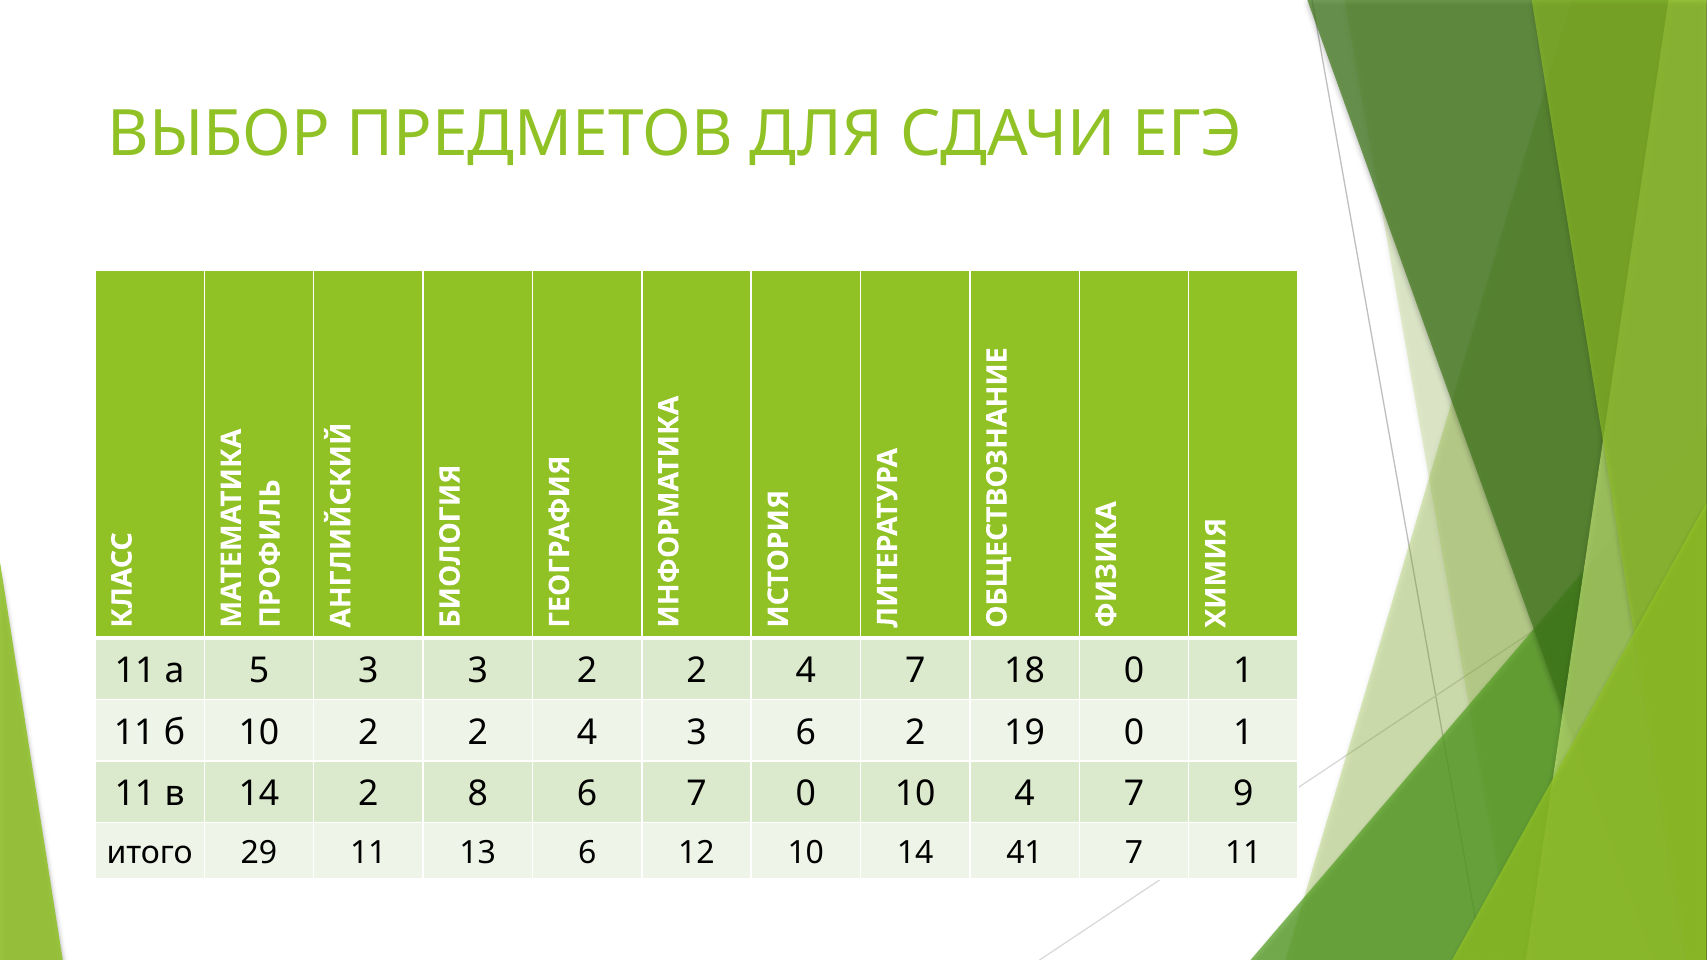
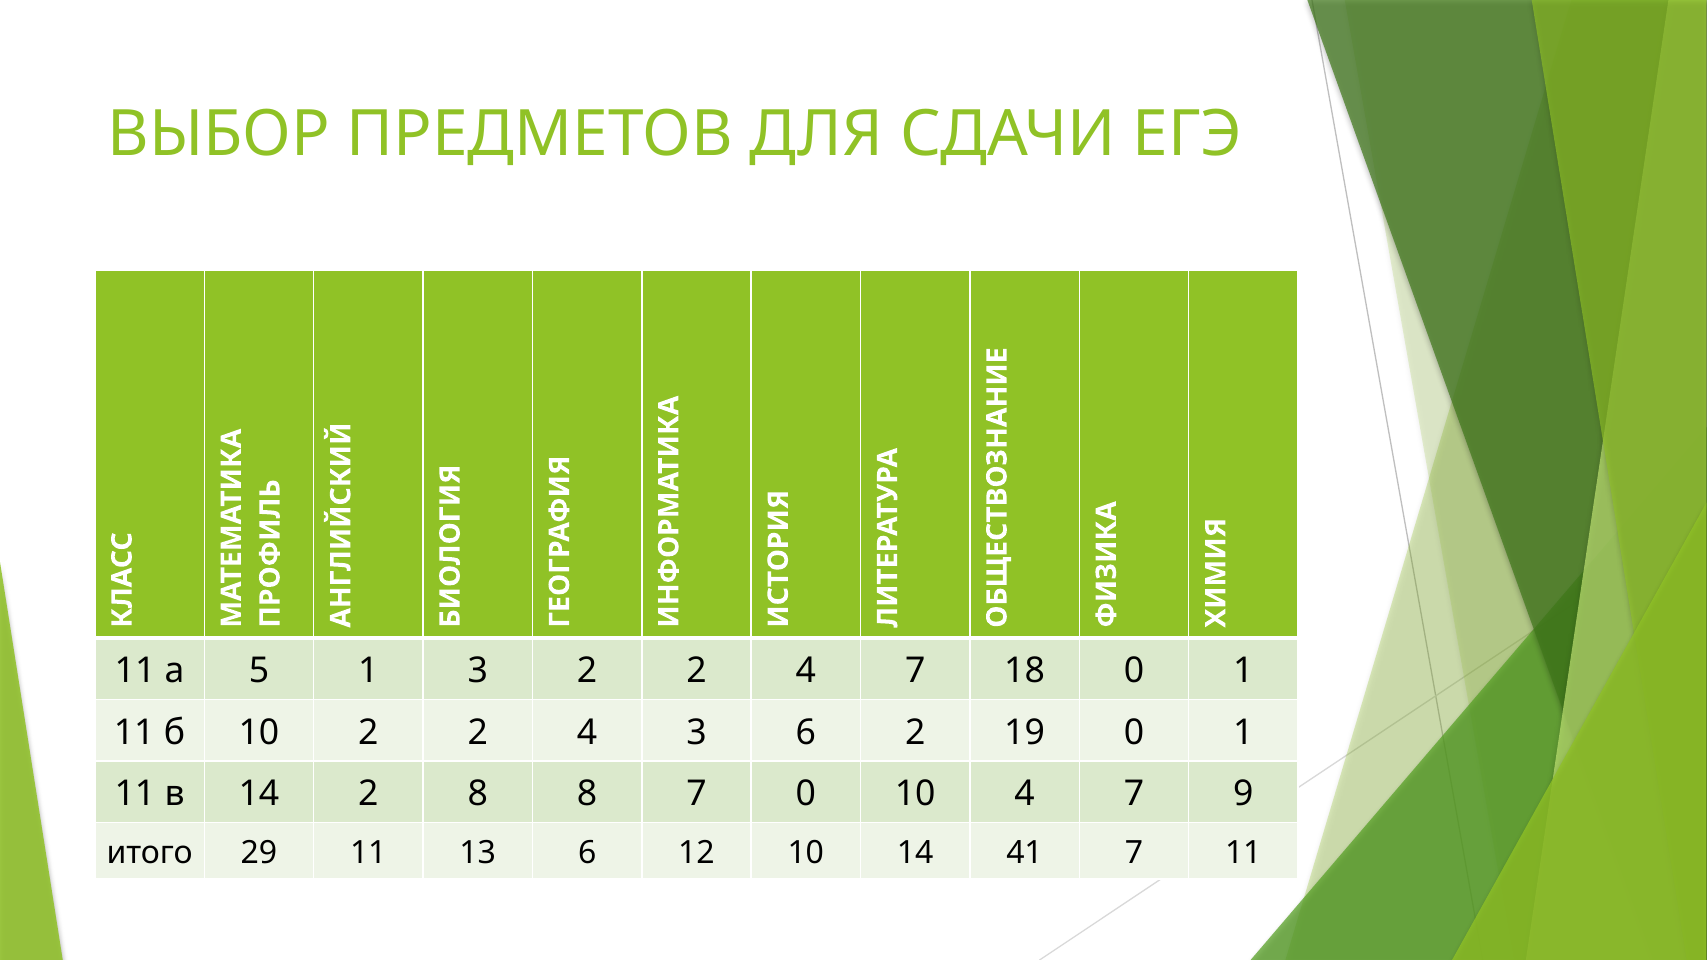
5 3: 3 -> 1 (368, 671)
8 6: 6 -> 8 (587, 794)
